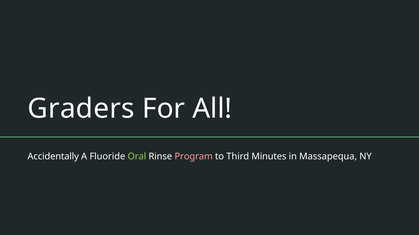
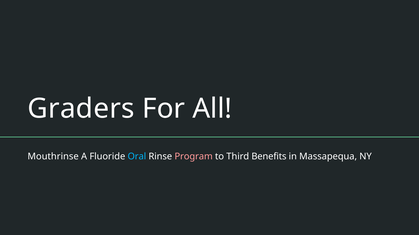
Accidentally: Accidentally -> Mouthrinse (53, 157)
Oral colour: light green -> light blue (137, 157)
Minutes: Minutes -> Benefits (269, 157)
